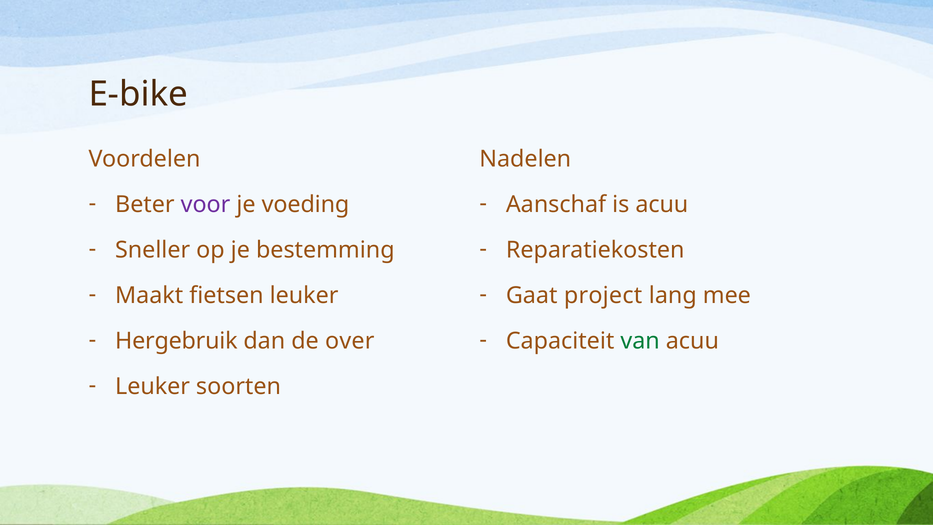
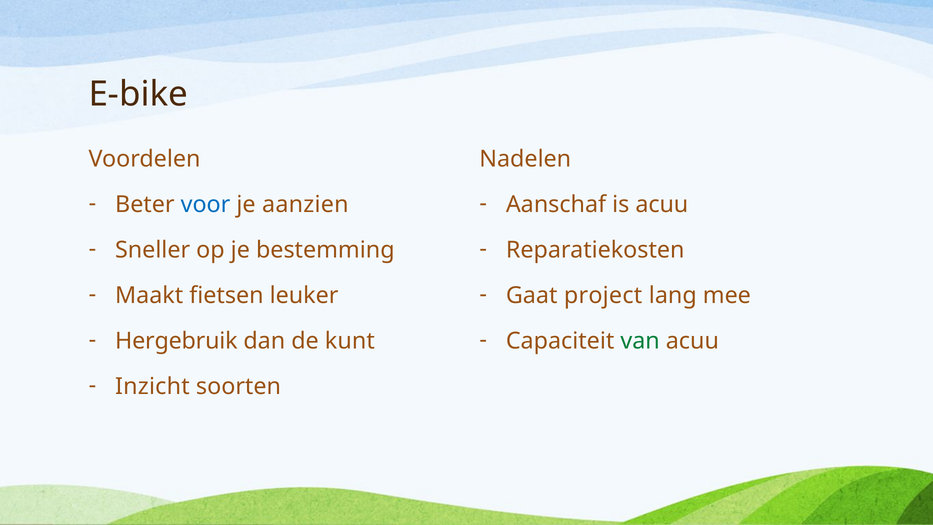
voor colour: purple -> blue (206, 204)
voeding: voeding -> aanzien (305, 204)
over: over -> kunt (350, 341)
Leuker: Leuker -> Inzicht (152, 386)
